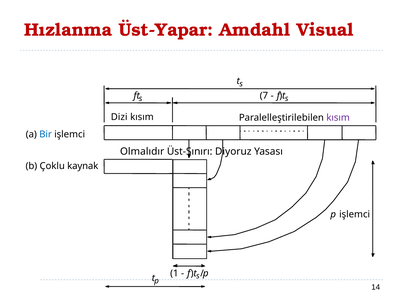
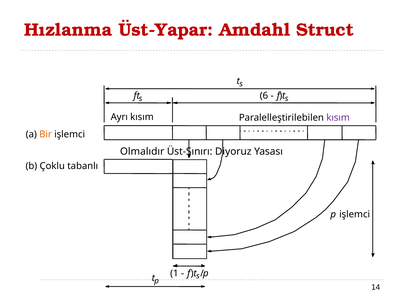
Visual: Visual -> Struct (325, 30)
7: 7 -> 6 (264, 96)
Dizi: Dizi -> Ayrı (119, 117)
Bir colour: blue -> orange (46, 134)
kaynak: kaynak -> tabanlı (83, 166)
